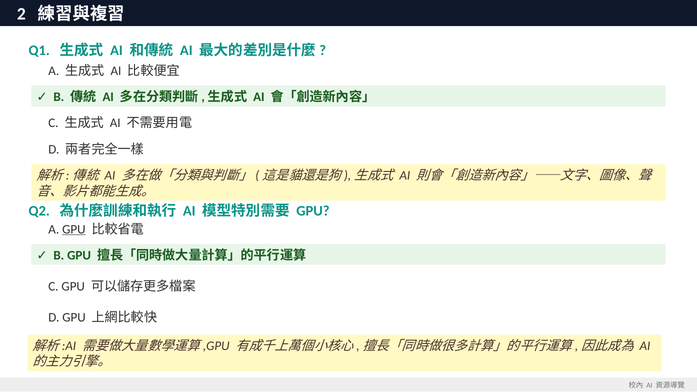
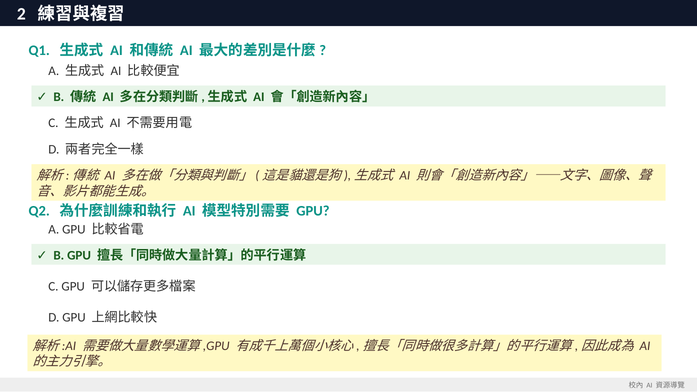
GPU underline: present -> none (74, 229)
